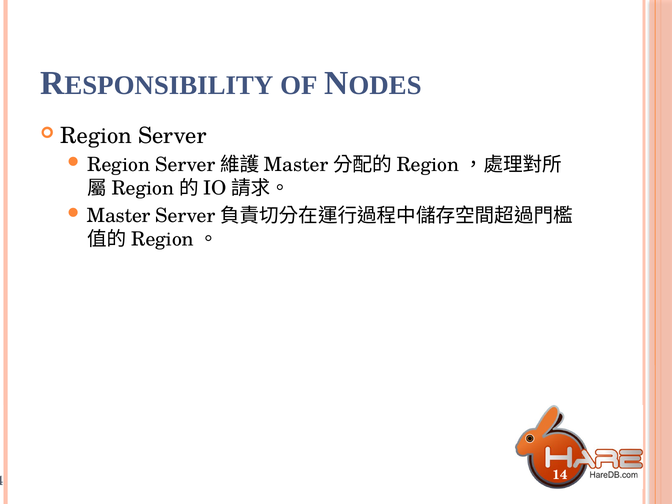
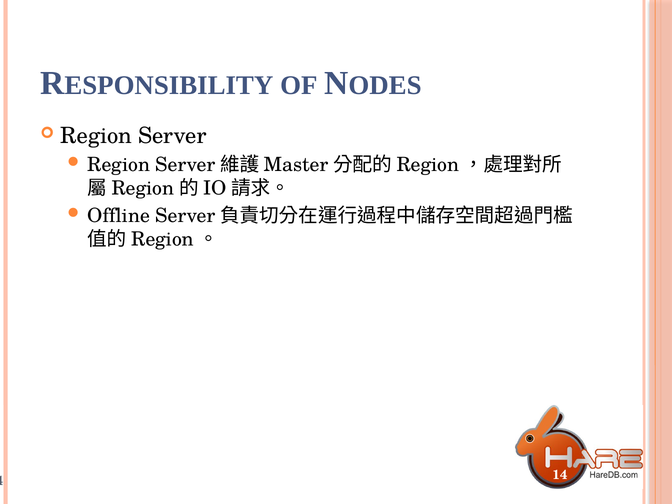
Master: Master -> Offline (119, 216)
